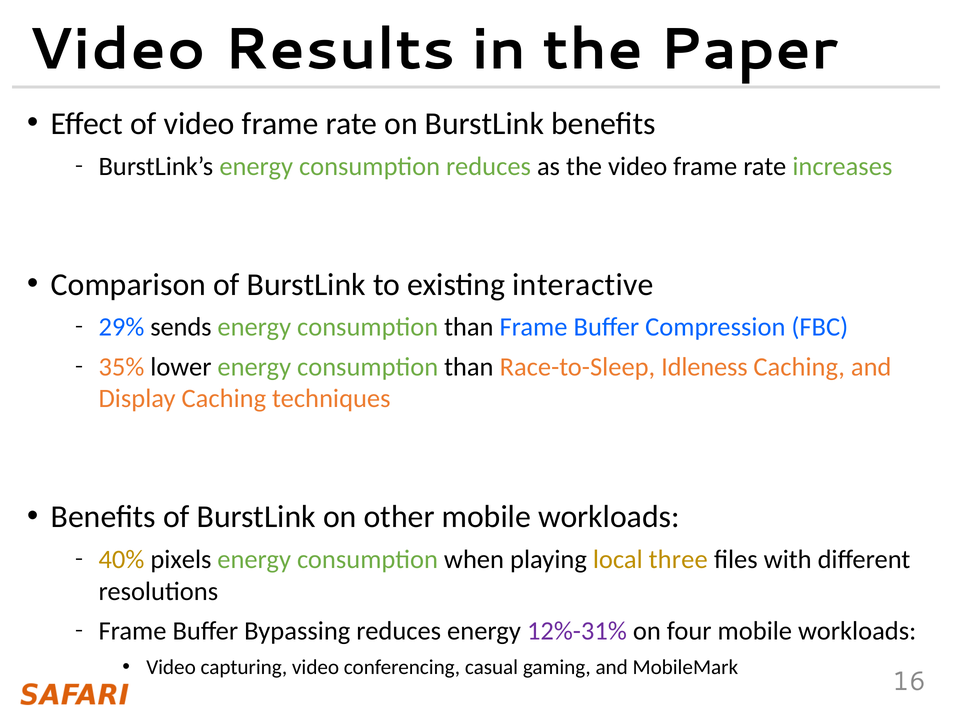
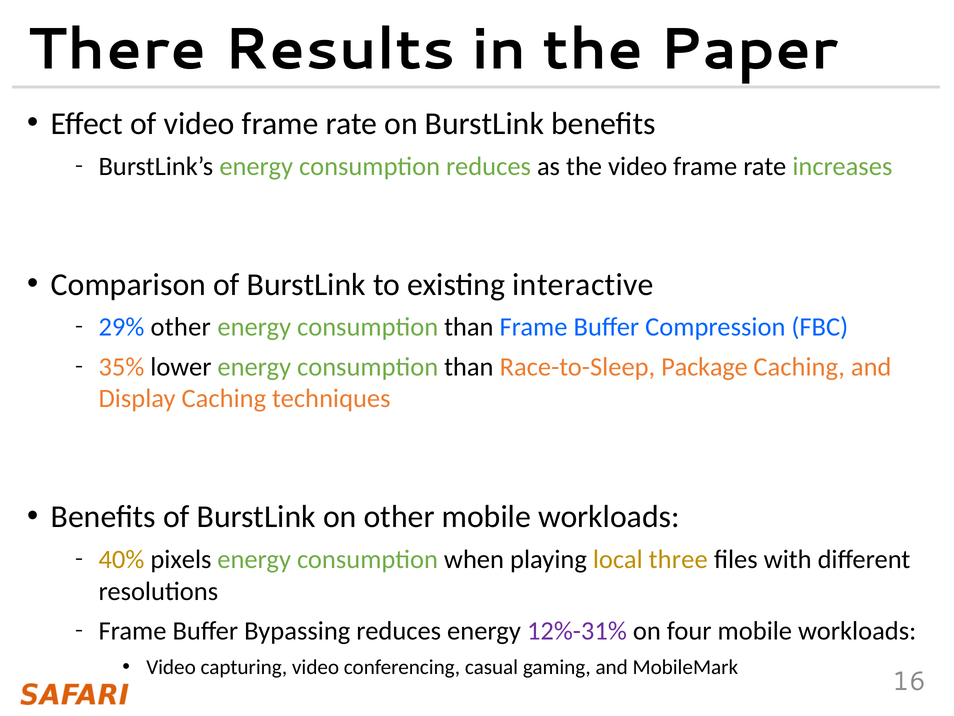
Video: Video -> There (117, 50)
29% sends: sends -> other (181, 327)
Idleness: Idleness -> Package (704, 367)
